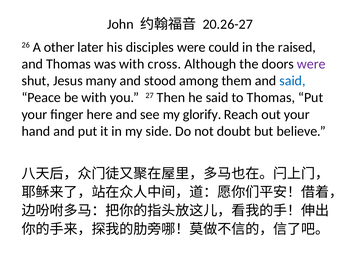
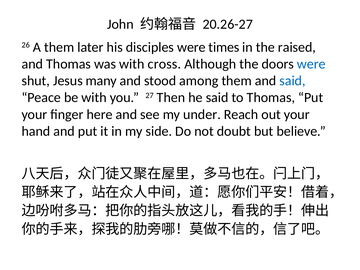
A other: other -> them (59, 47)
could: could -> times (224, 47)
were colour: purple -> blue (311, 64)
glorify: glorify -> under (202, 114)
